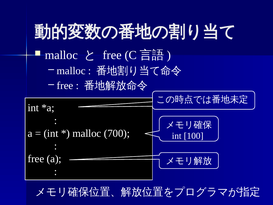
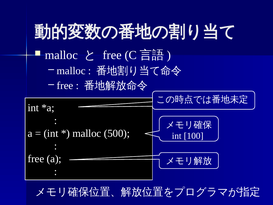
700: 700 -> 500 (117, 133)
